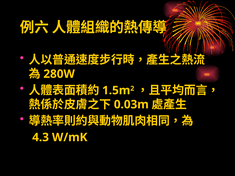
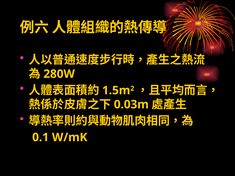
4.3: 4.3 -> 0.1 (41, 138)
